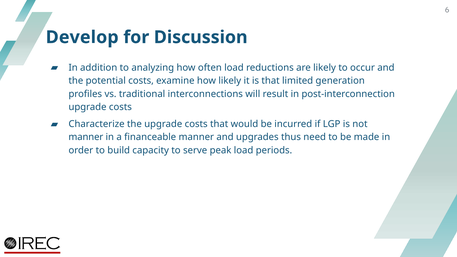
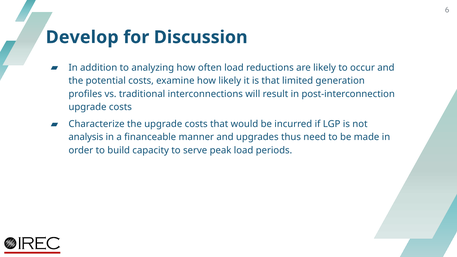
manner: manner -> analysis (86, 137)
